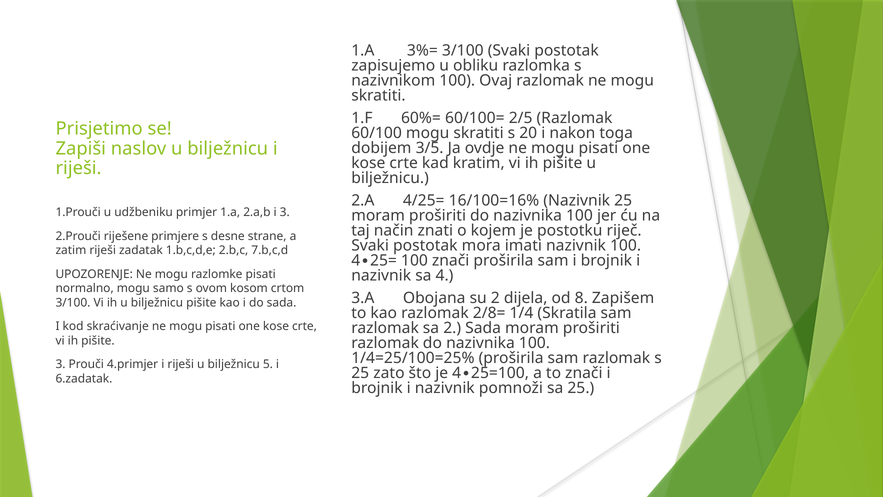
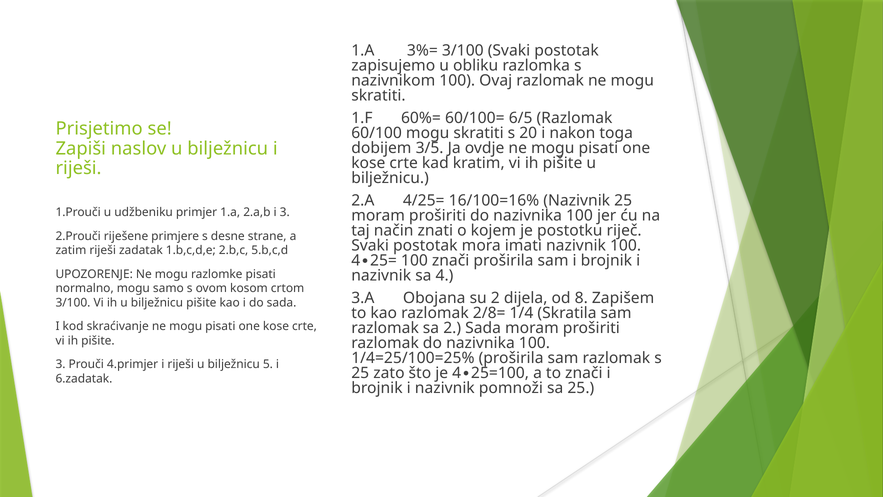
2/5: 2/5 -> 6/5 (521, 118)
7.b,c,d: 7.b,c,d -> 5.b,c,d (270, 250)
